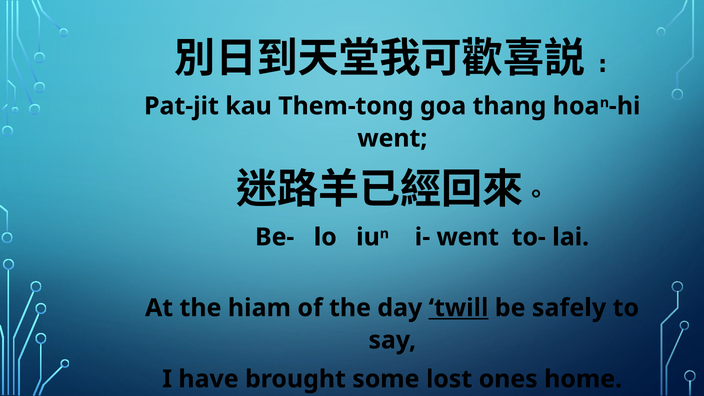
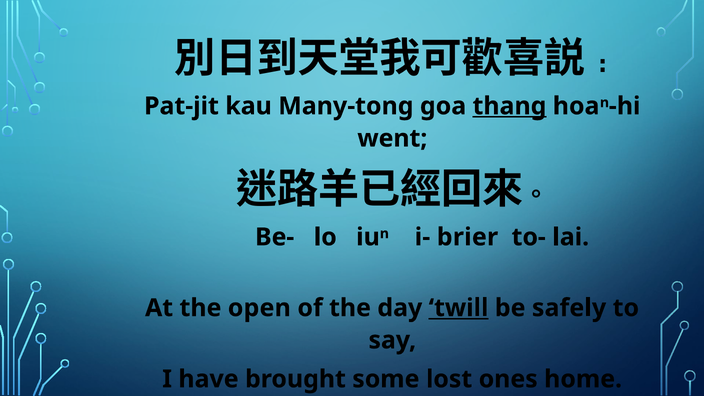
Them-tong: Them-tong -> Many-tong (346, 106)
thang underline: none -> present (509, 106)
i- went: went -> brier (467, 237)
hiam: hiam -> open (259, 308)
